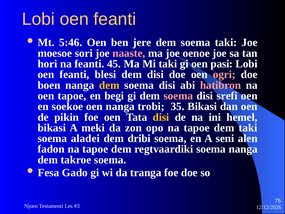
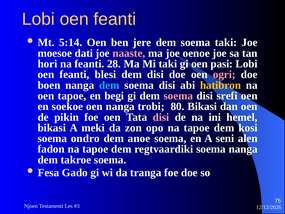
5:46: 5:46 -> 5:14 (71, 42)
sori: sori -> dati (84, 53)
45: 45 -> 28 (114, 64)
dem colour: yellow -> light blue (109, 85)
hatibron colour: pink -> yellow (221, 85)
35: 35 -> 80 (178, 106)
disi colour: yellow -> pink (161, 117)
dem taki: taki -> kosi (248, 128)
aladei: aladei -> ondro (85, 138)
dribi: dribi -> anoe (139, 138)
